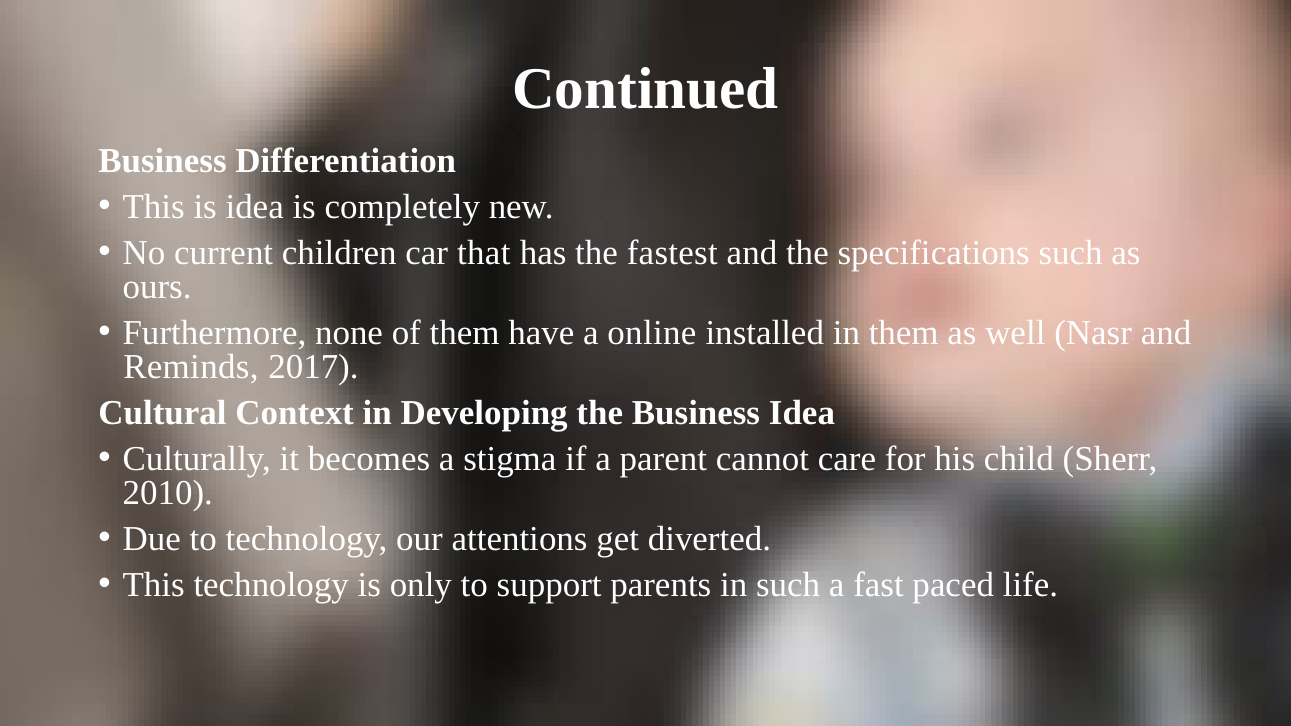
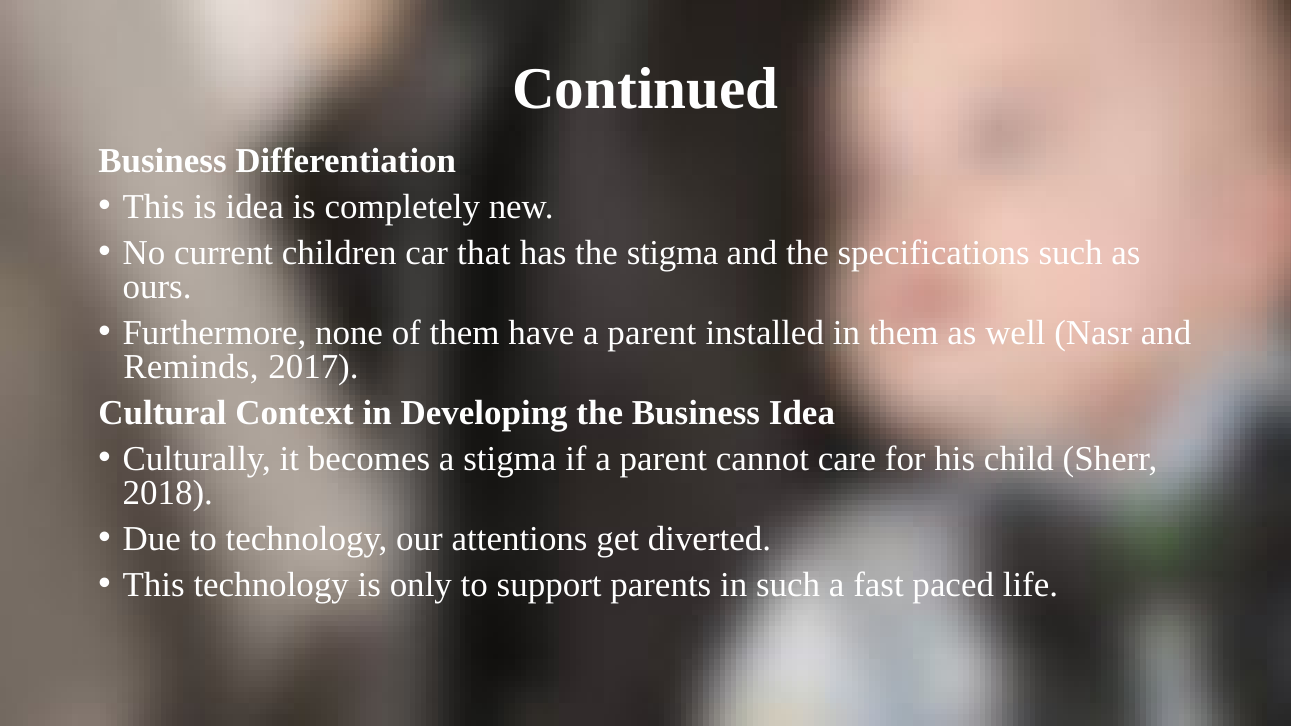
the fastest: fastest -> stigma (673, 253)
have a online: online -> parent (652, 333)
2010: 2010 -> 2018 (168, 493)
